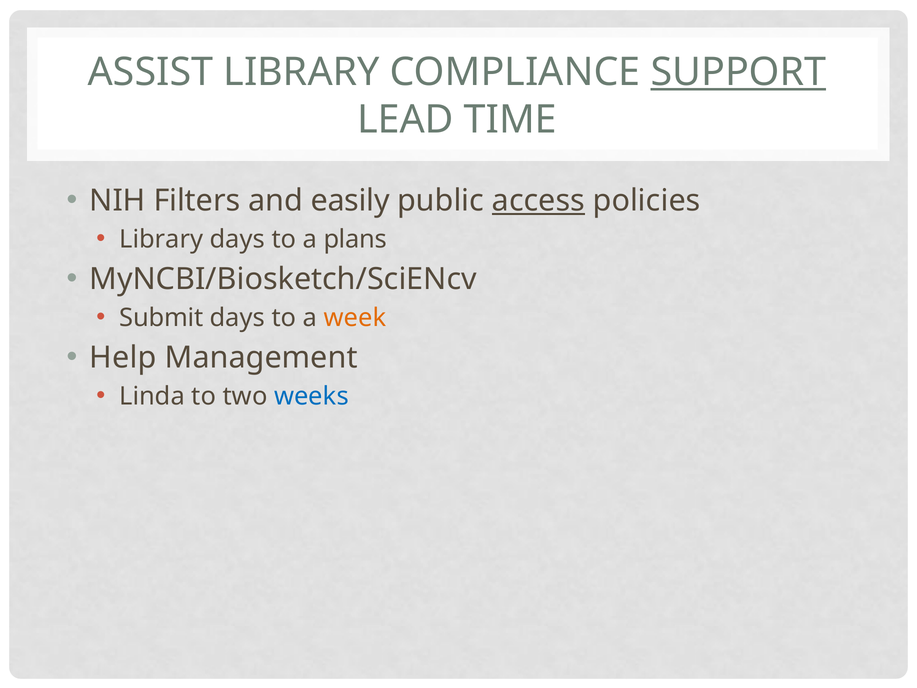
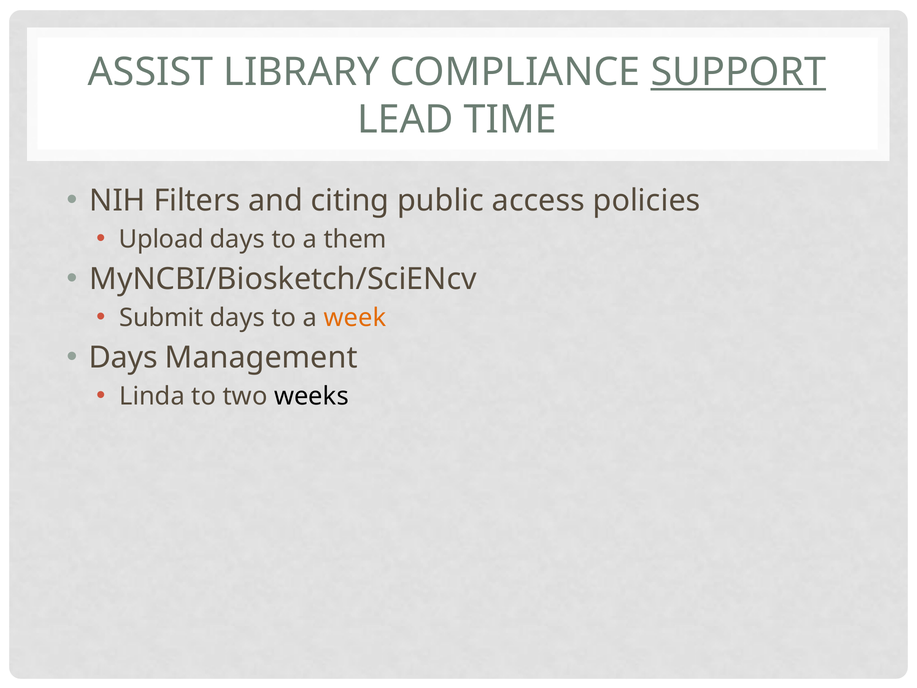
easily: easily -> citing (350, 201)
access underline: present -> none (538, 201)
Library: Library -> Upload (161, 239)
plans: plans -> them (355, 239)
Help: Help -> Days (123, 358)
weeks colour: blue -> black (311, 396)
